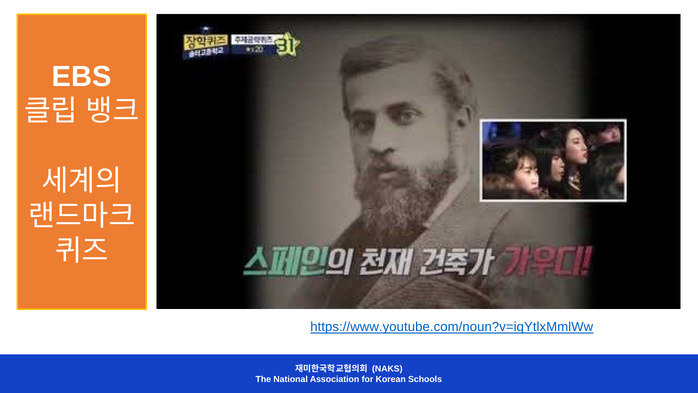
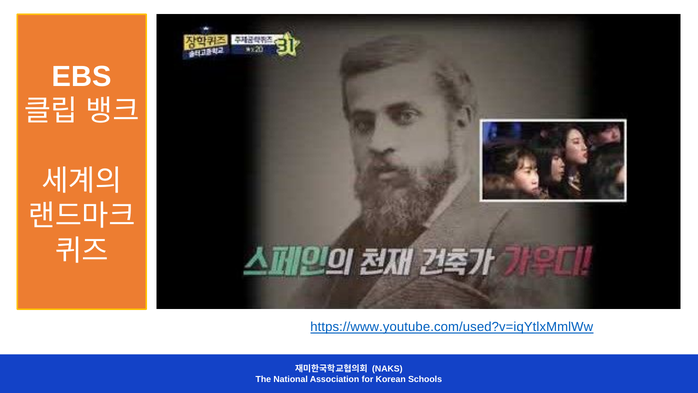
https://www.youtube.com/noun?v=iqYtlxMmlWw: https://www.youtube.com/noun?v=iqYtlxMmlWw -> https://www.youtube.com/used?v=iqYtlxMmlWw (452, 327)
